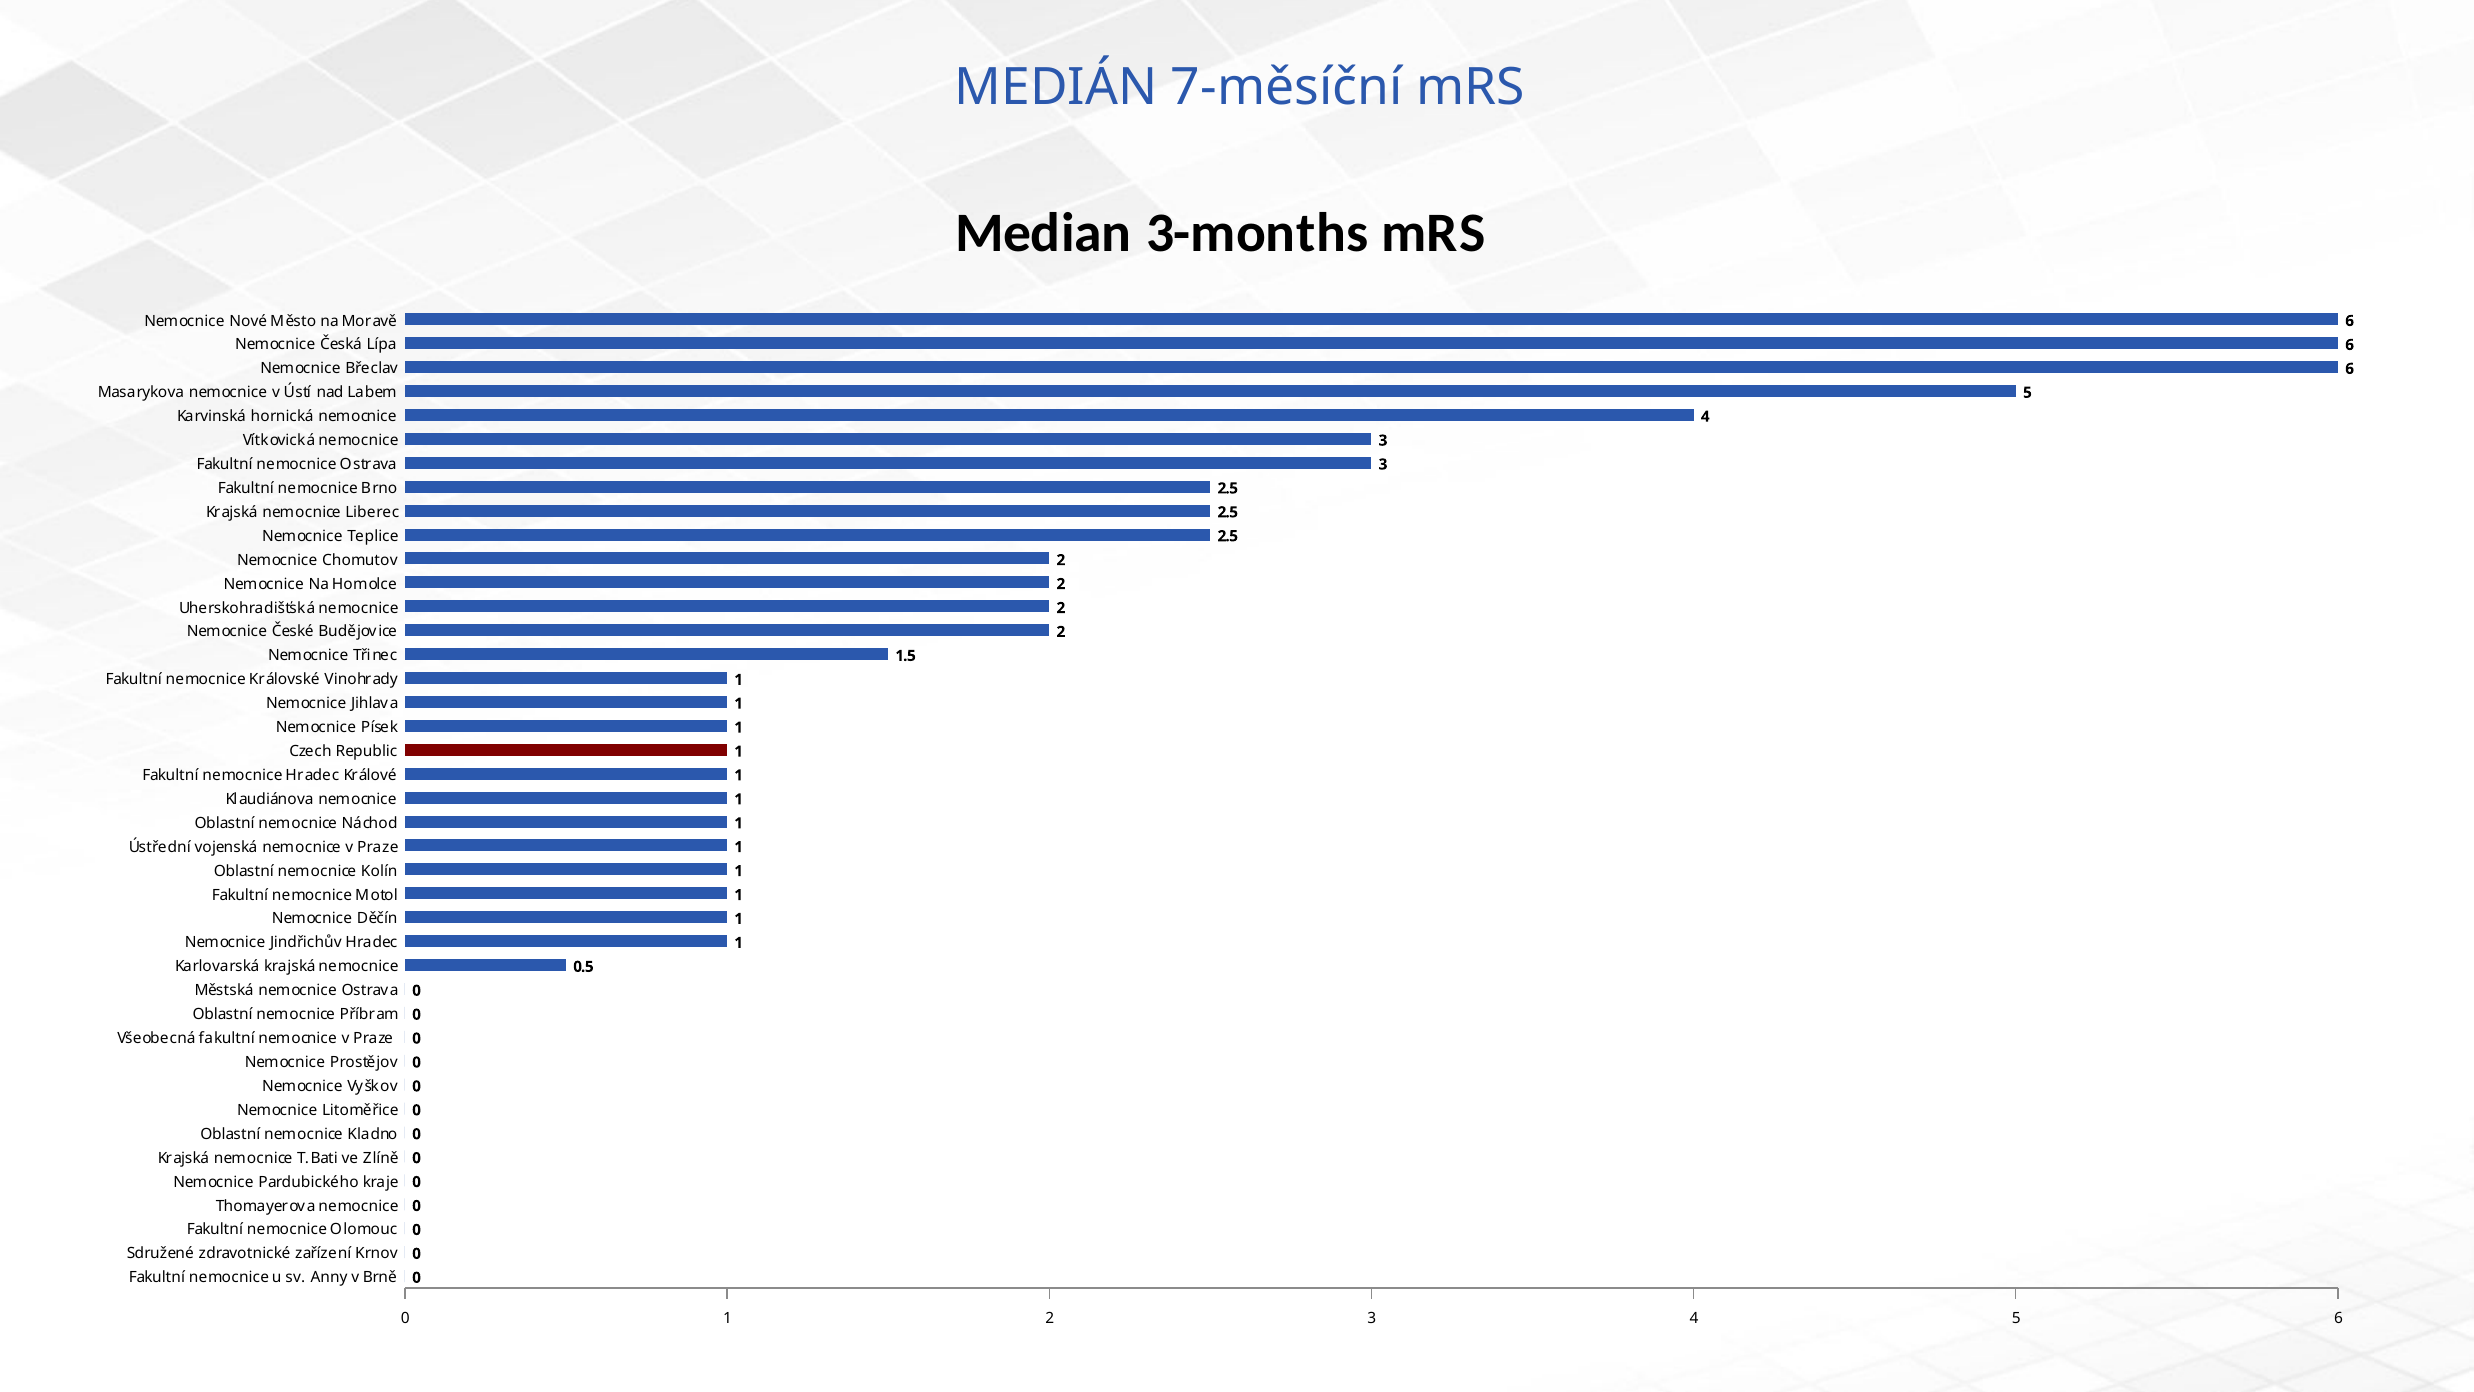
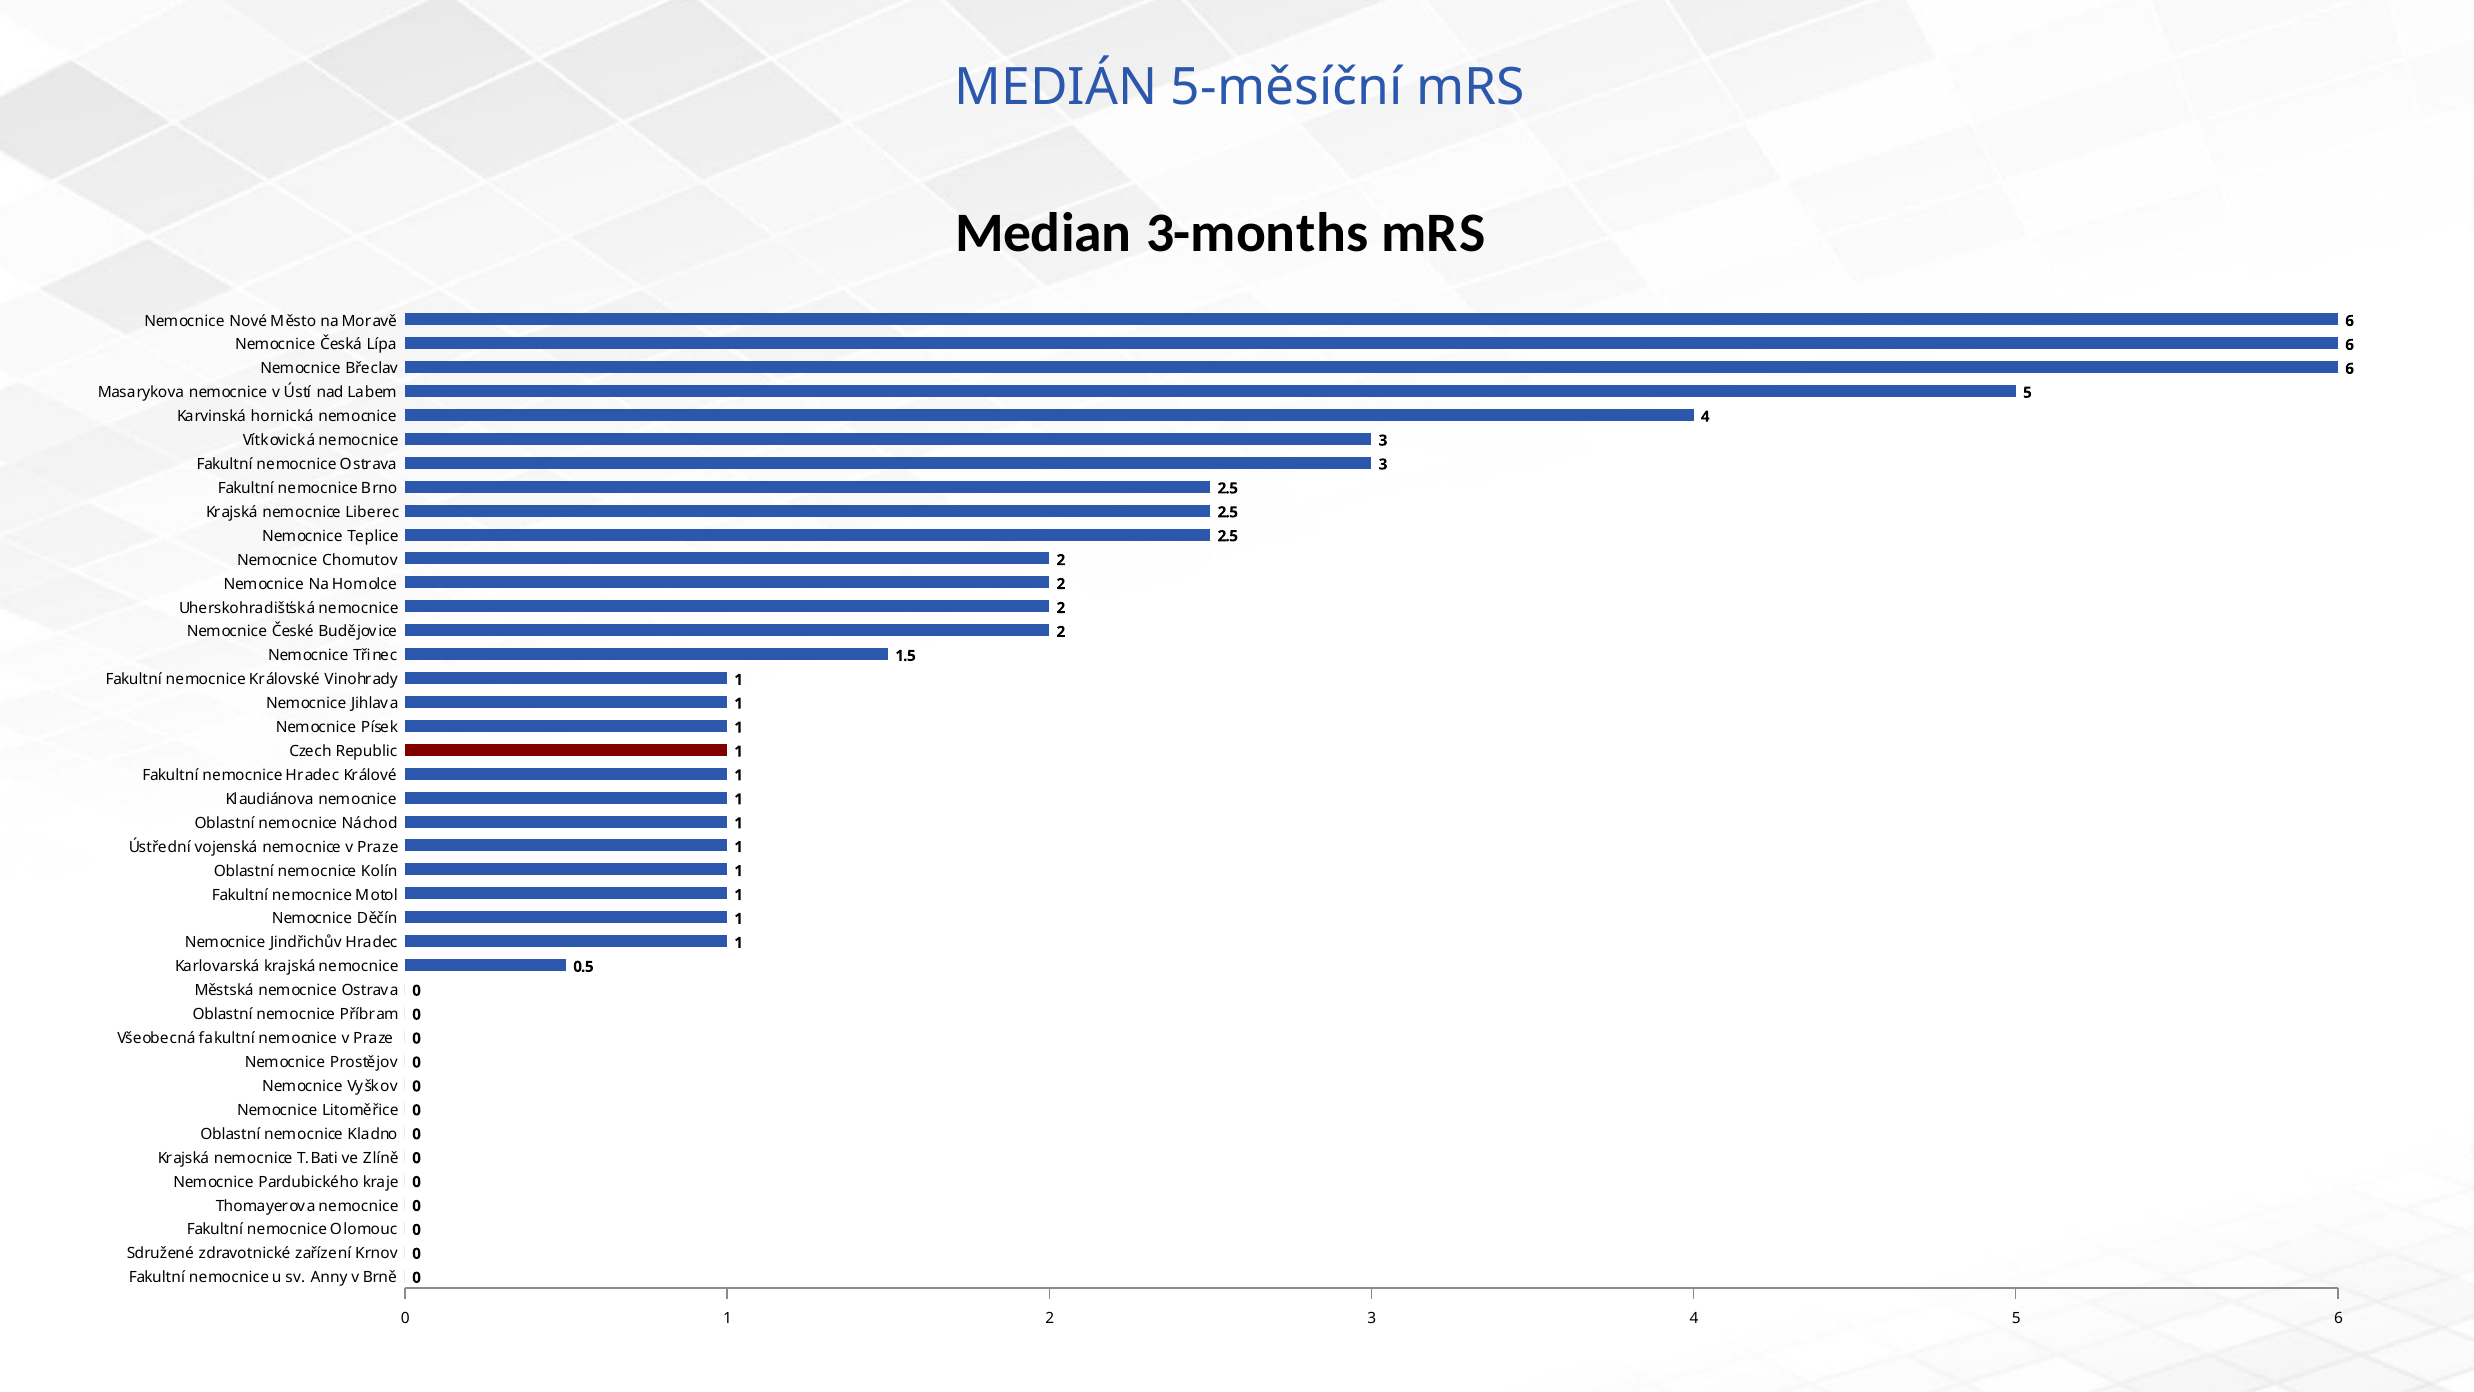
7-měsíční: 7-měsíční -> 5-měsíční (1287, 87)
